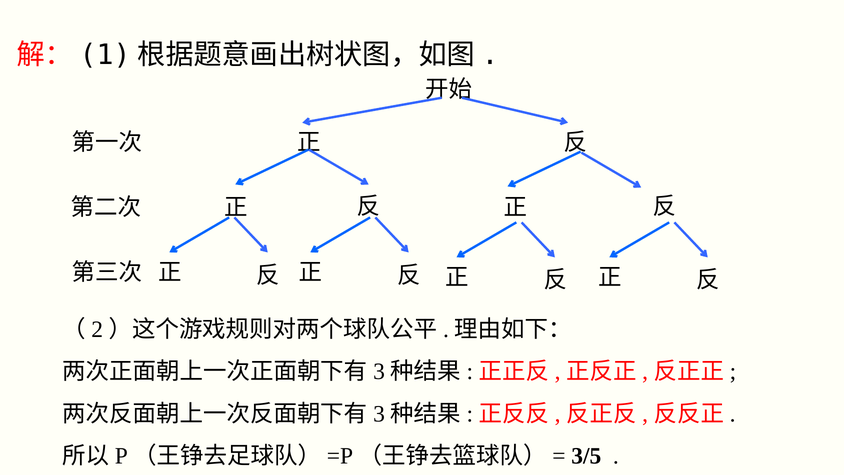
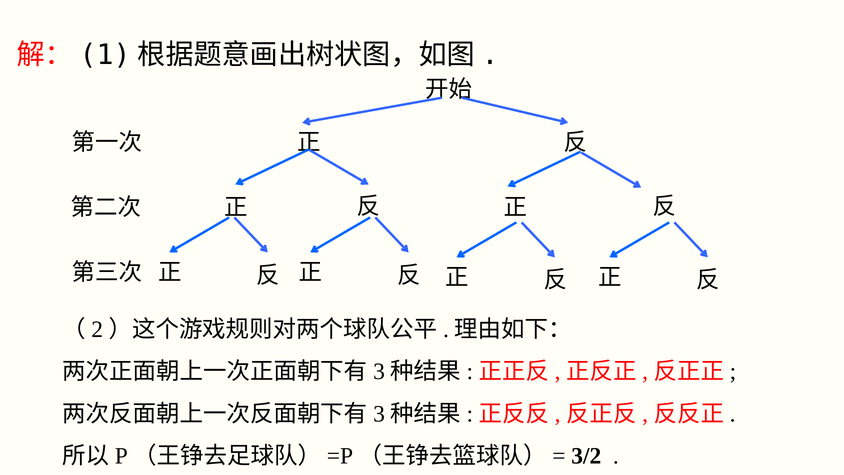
3/5: 3/5 -> 3/2 (586, 456)
